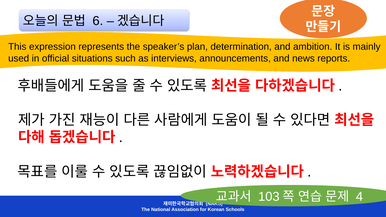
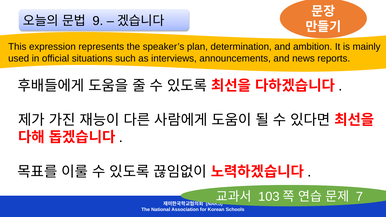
6: 6 -> 9 (98, 21)
4: 4 -> 7 (359, 197)
